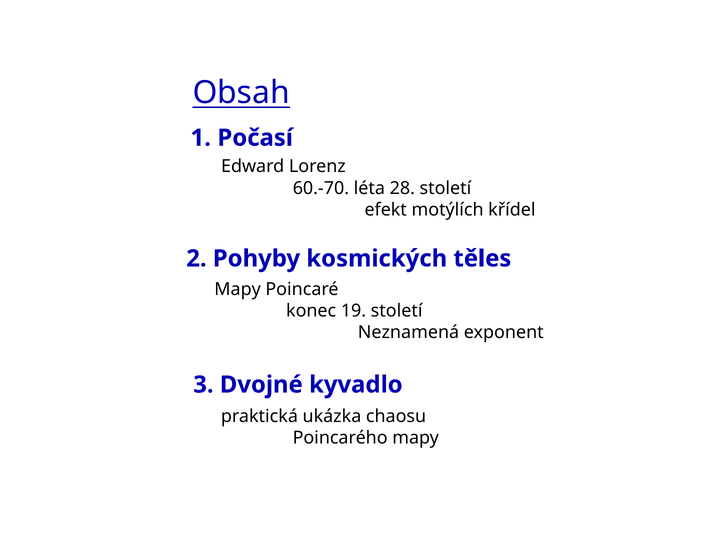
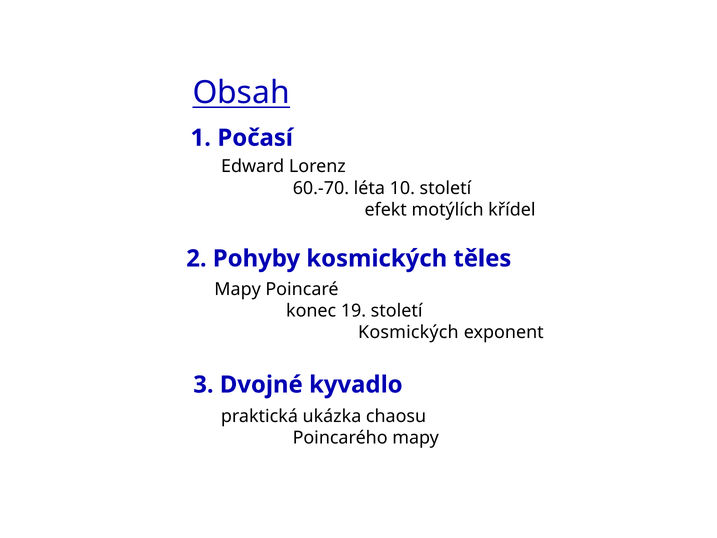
28: 28 -> 10 (402, 188)
Neznamená: Neznamená -> Kosmických (408, 332)
